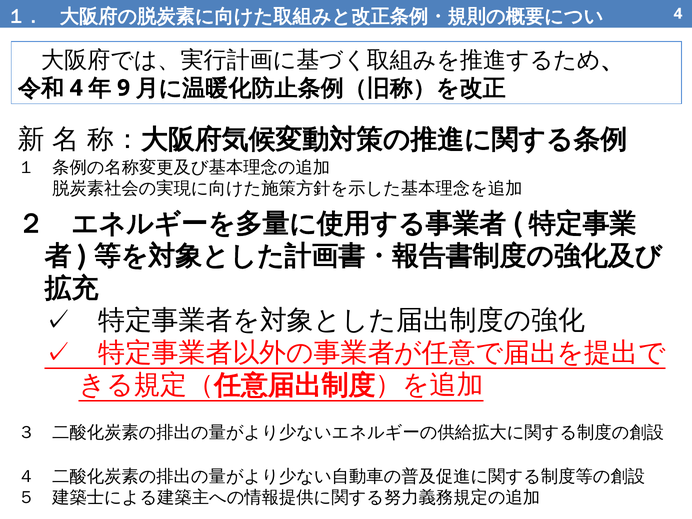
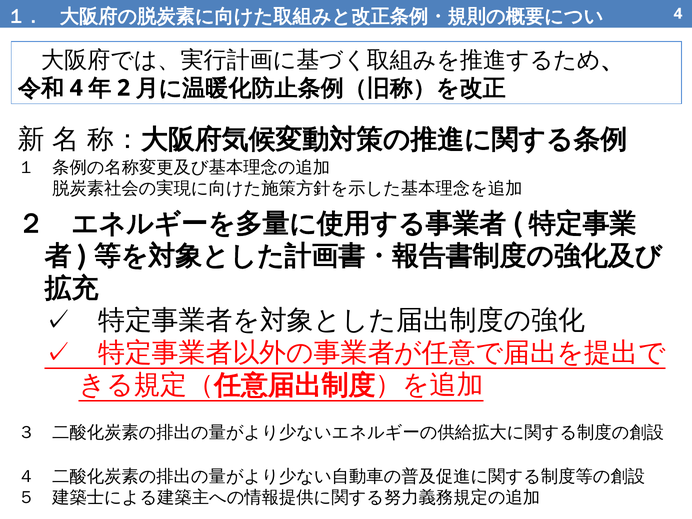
9: 9 -> 2 (124, 88)
